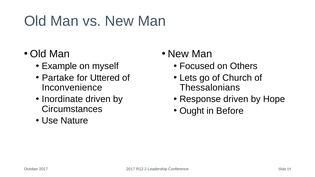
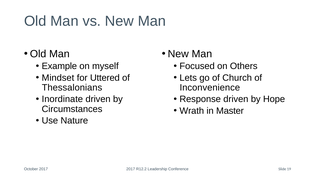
Partake: Partake -> Mindset (58, 78)
Inconvenience: Inconvenience -> Thessalonians (72, 88)
Thessalonians: Thessalonians -> Inconvenience (210, 88)
Ought: Ought -> Wrath (192, 111)
Before: Before -> Master (230, 111)
